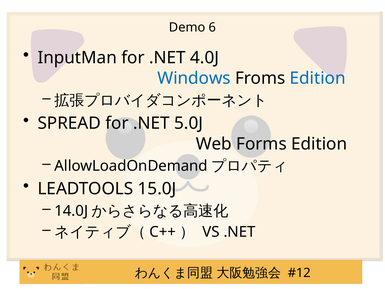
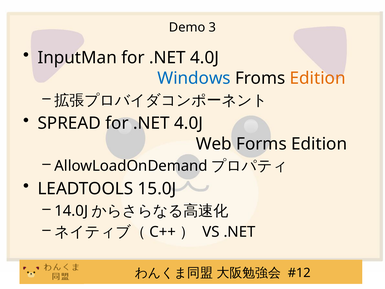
6: 6 -> 3 (212, 27)
Edition colour: blue -> orange (318, 78)
SPREAD for .NET 5.0J: 5.0J -> 4.0J (189, 123)
